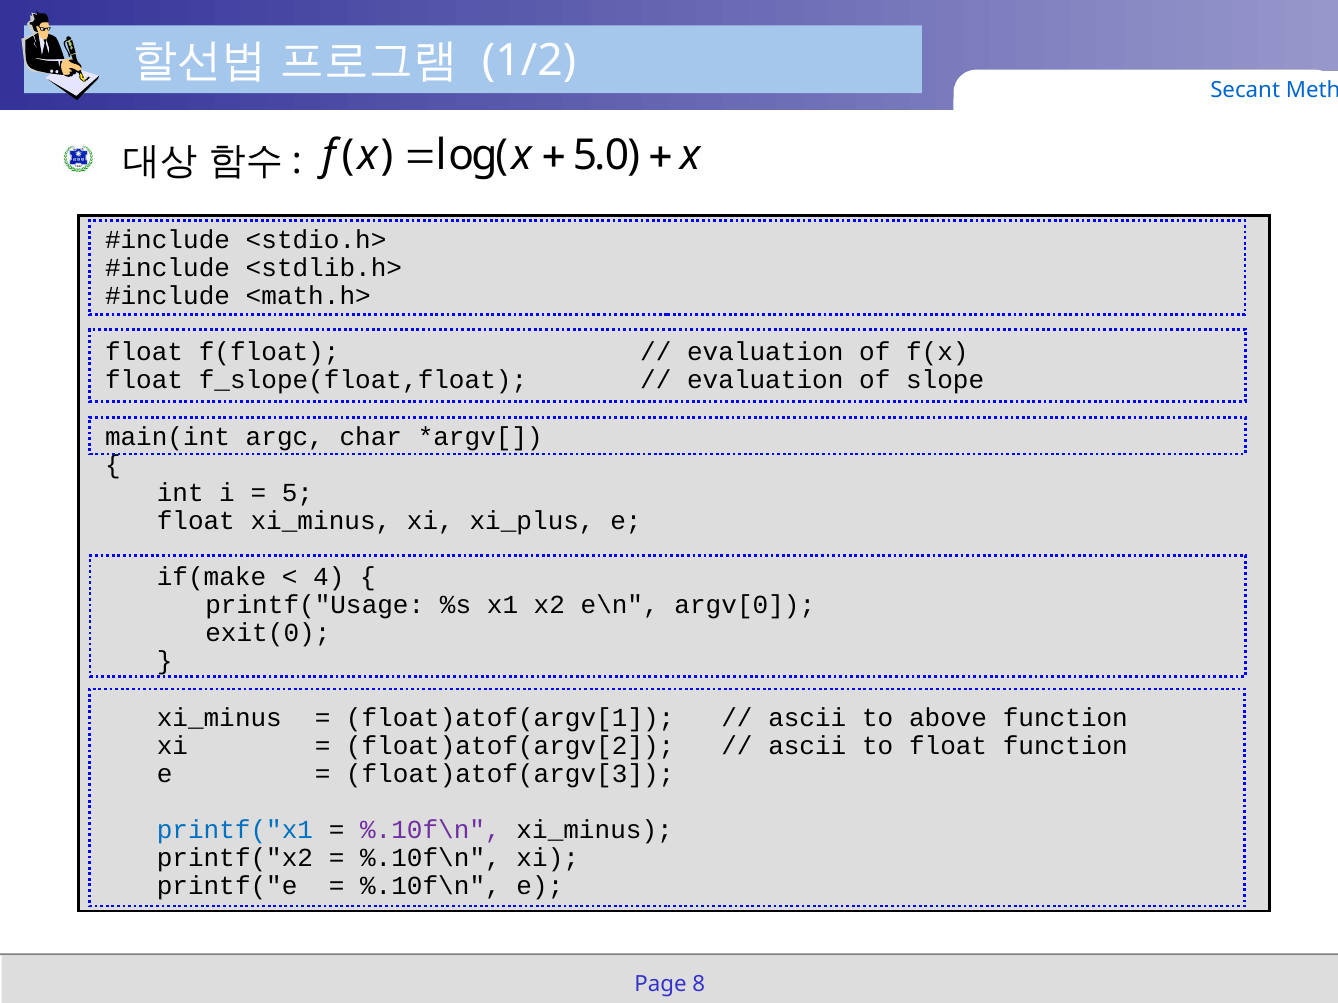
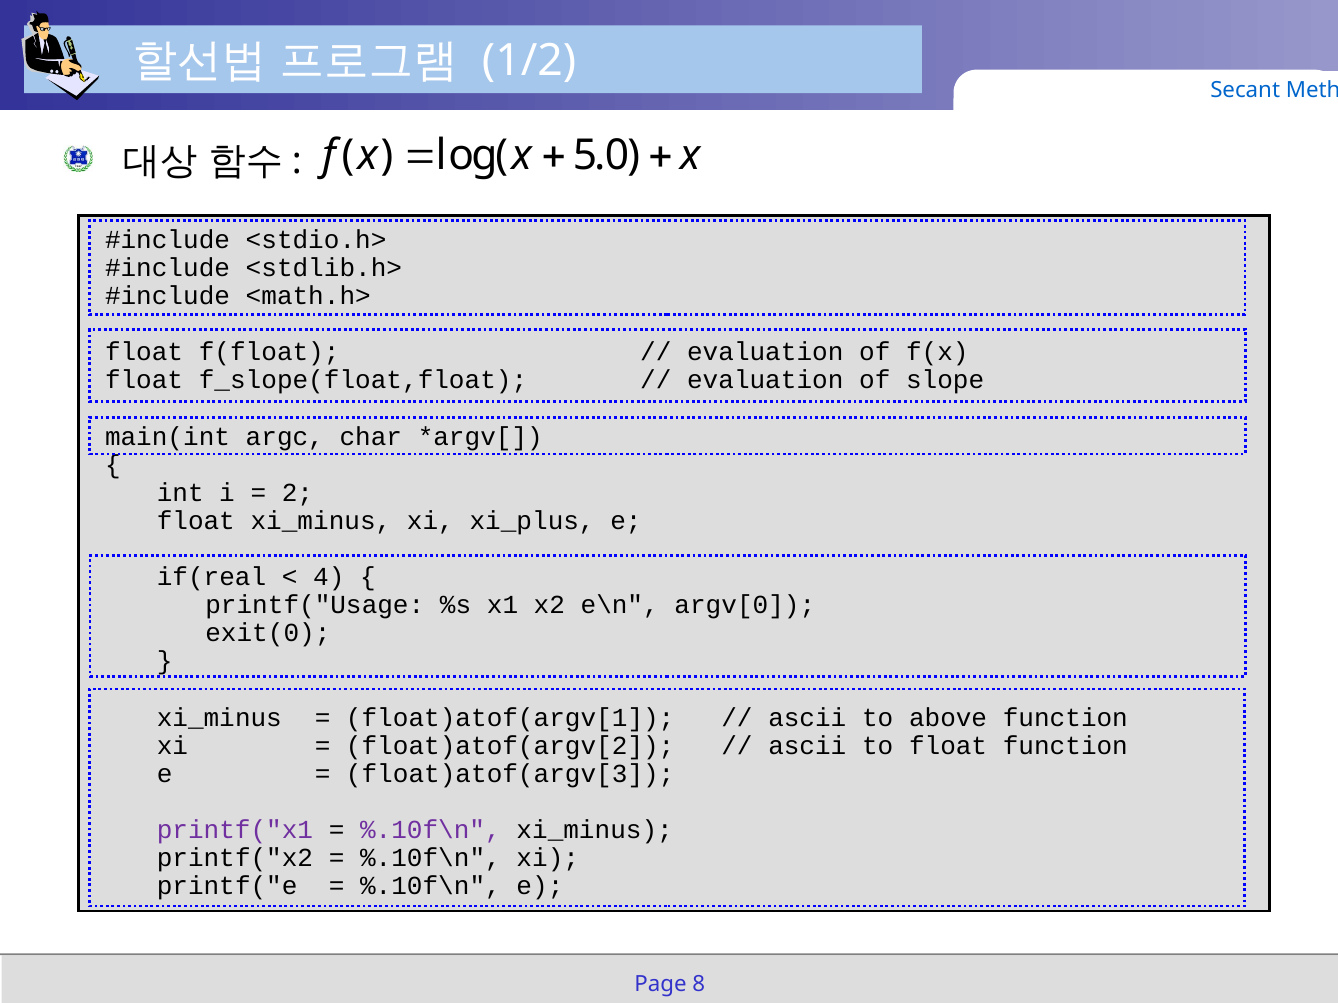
5: 5 -> 2 (297, 493)
if(make: if(make -> if(real (212, 577)
printf("x1 colour: blue -> purple (235, 830)
